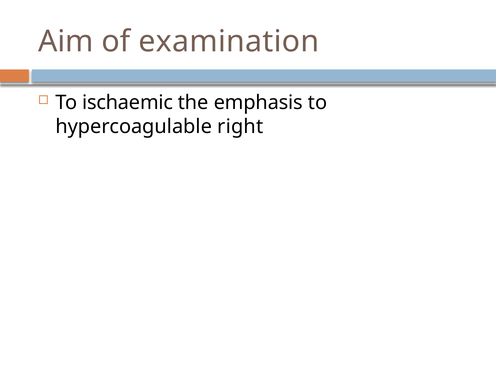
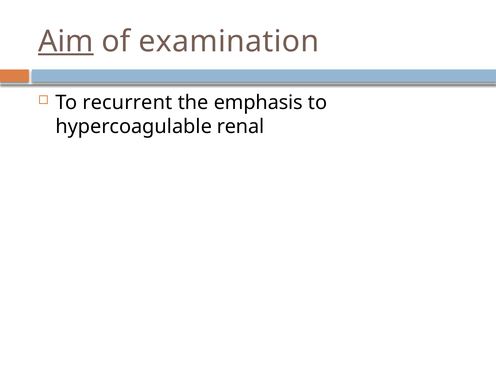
Aim underline: none -> present (66, 41)
ischaemic: ischaemic -> recurrent (127, 103)
right: right -> renal (241, 127)
